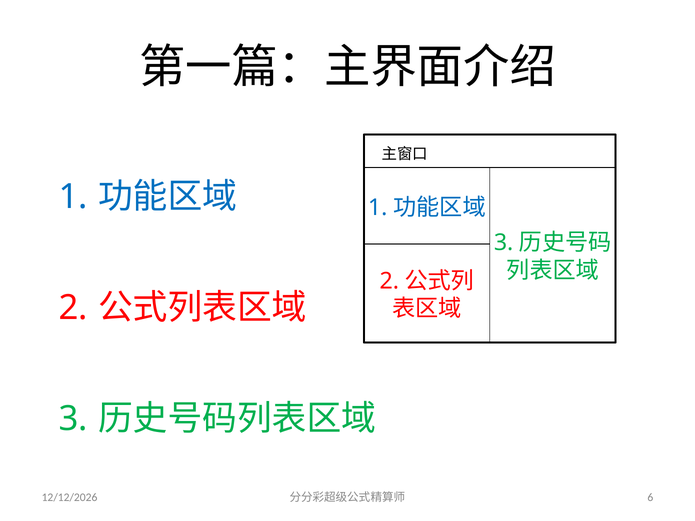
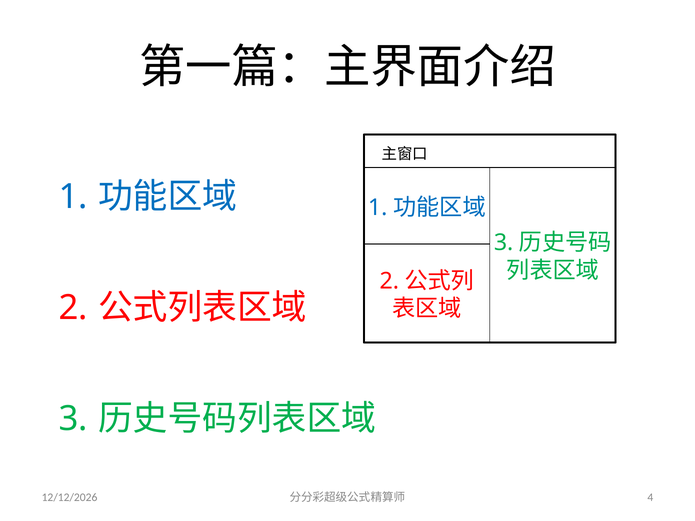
6: 6 -> 4 (650, 498)
